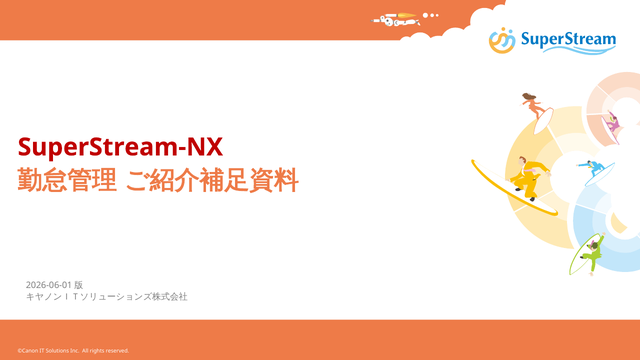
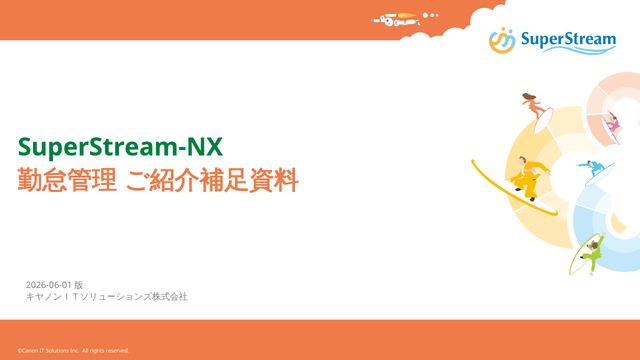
SuperStream-NX colour: red -> green (120, 147)
